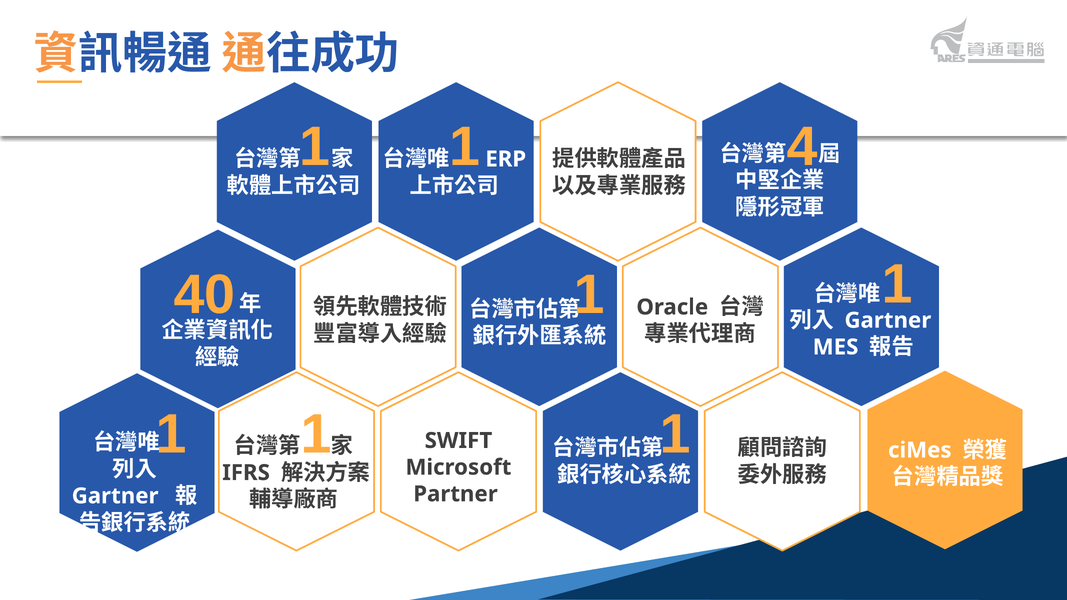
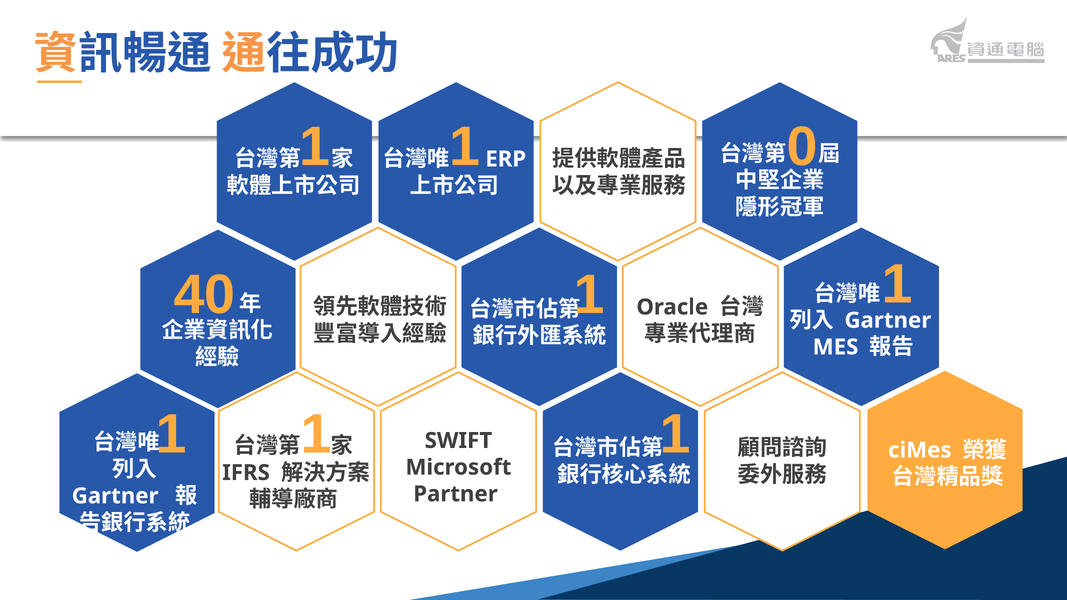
4: 4 -> 0 (802, 147)
